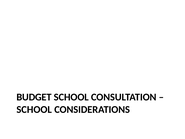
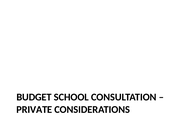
SCHOOL: SCHOOL -> PRIVATE (34, 109)
